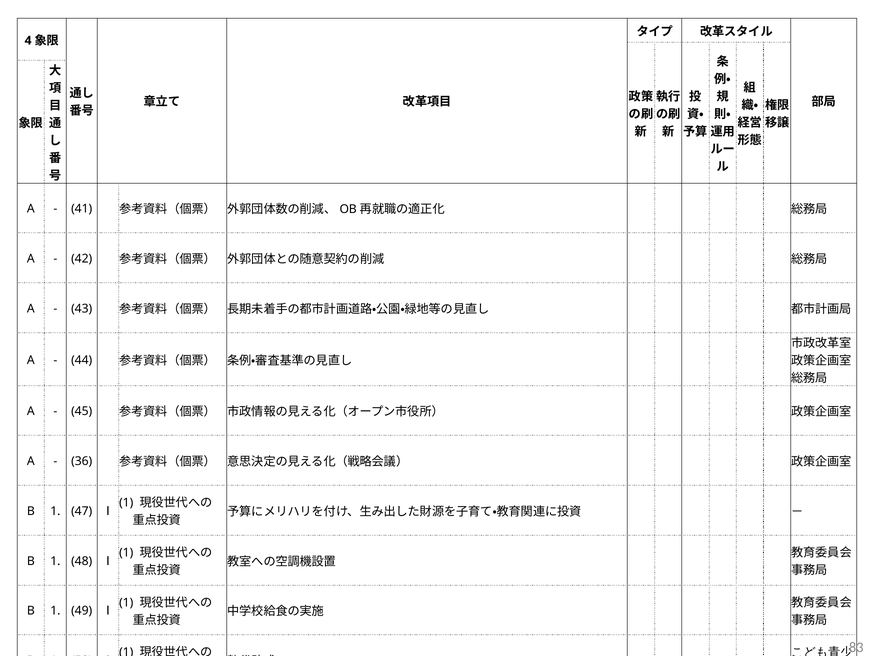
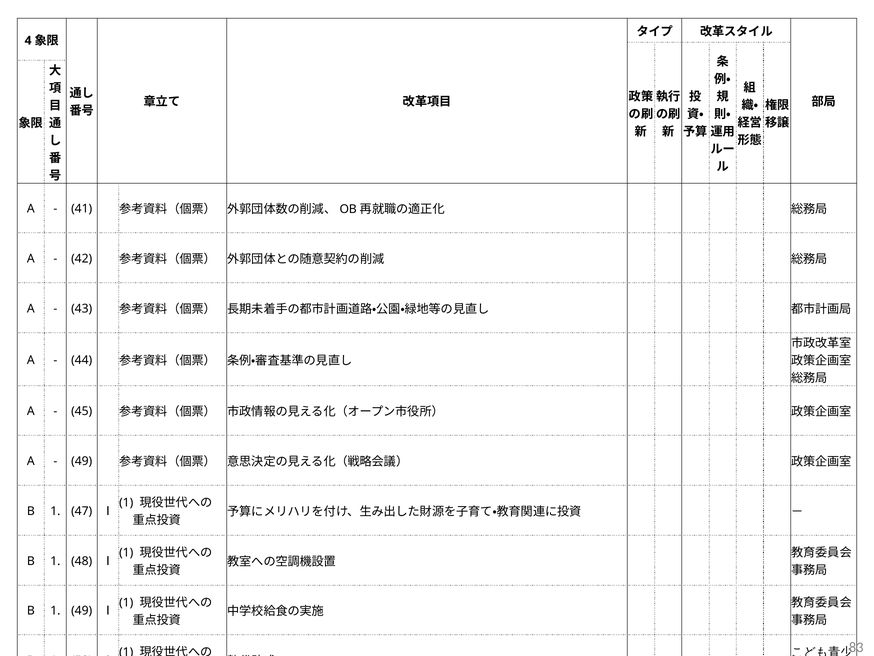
36: 36 -> 49 (82, 461)
